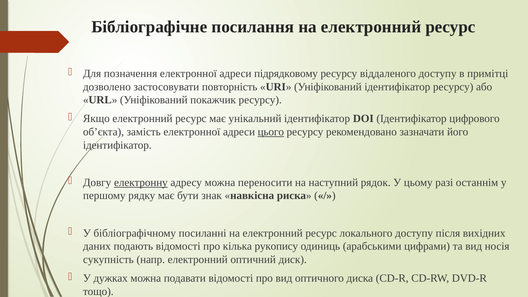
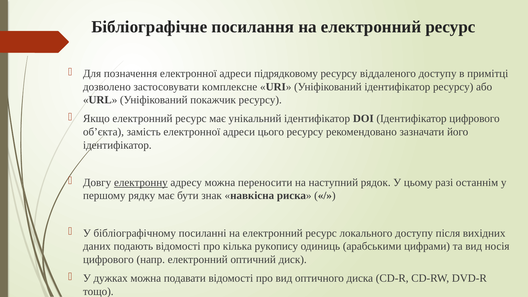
повторність: повторність -> комплексне (230, 87)
цього underline: present -> none (271, 132)
сукупність: сукупність -> цифрового (108, 259)
